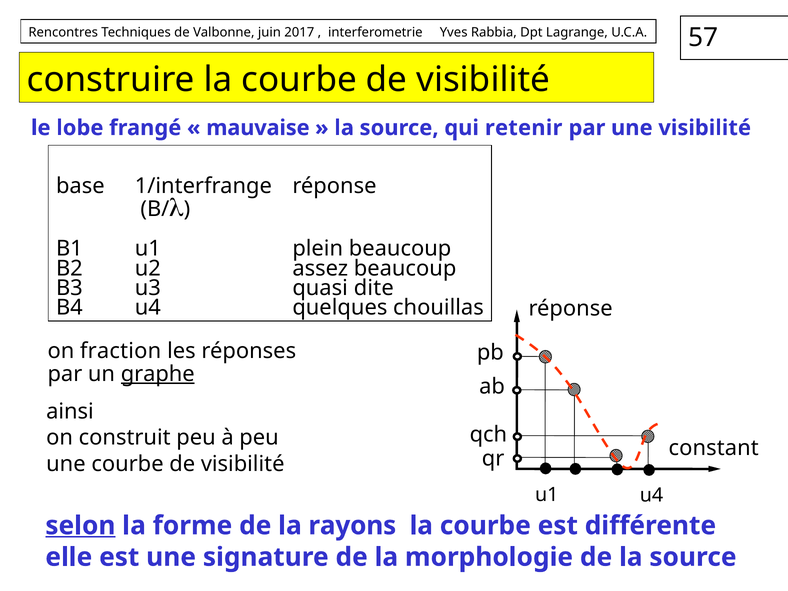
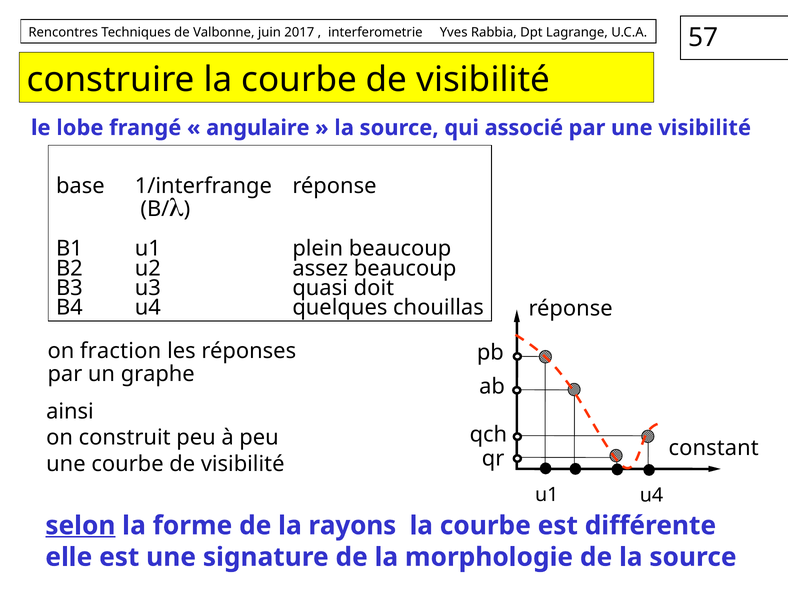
mauvaise: mauvaise -> angulaire (258, 128)
retenir: retenir -> associé (524, 128)
dite: dite -> doit (374, 288)
graphe underline: present -> none (158, 374)
